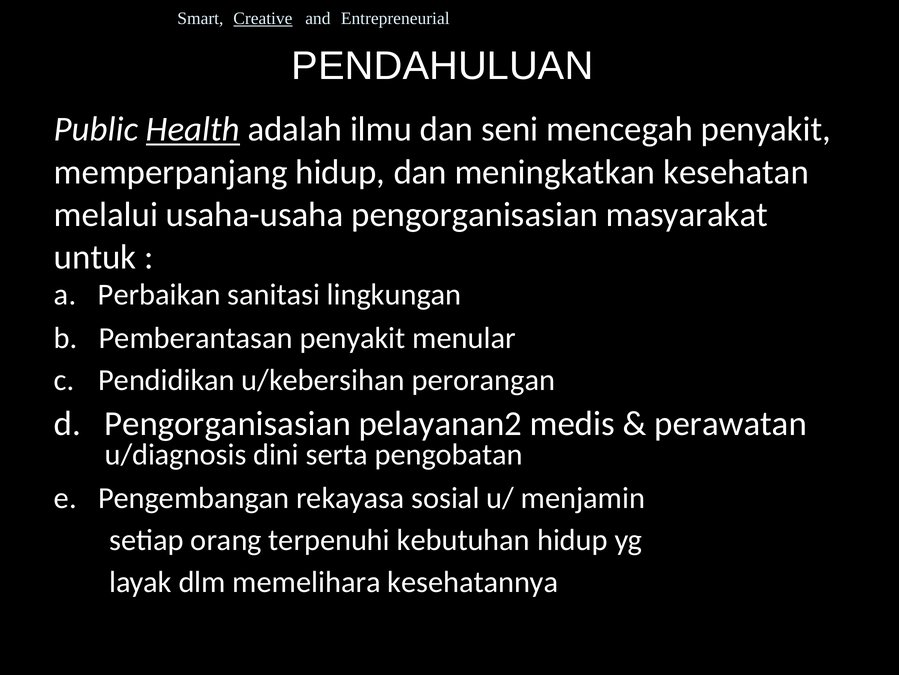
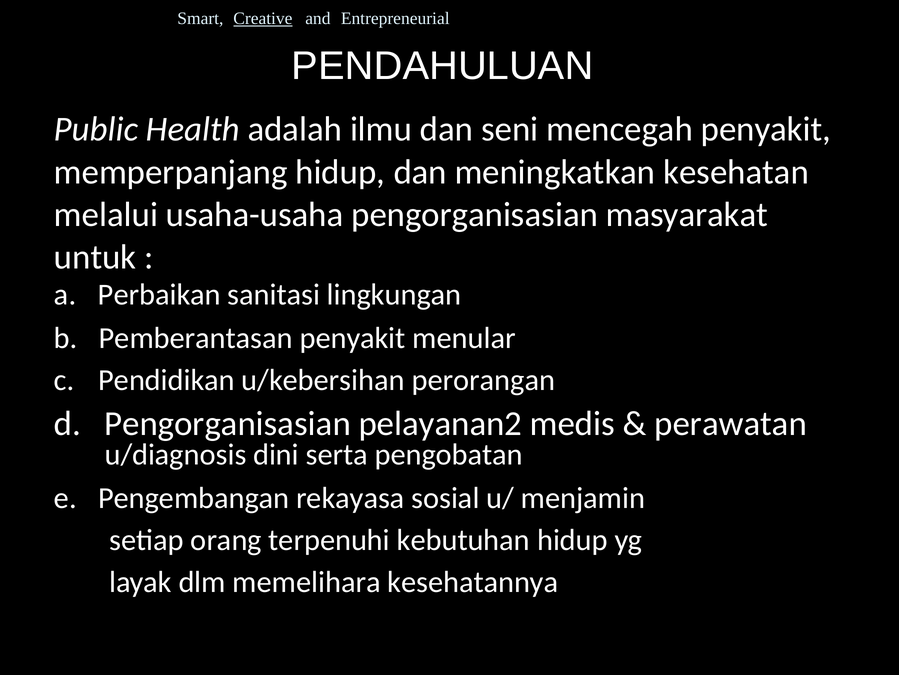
Health underline: present -> none (193, 129)
